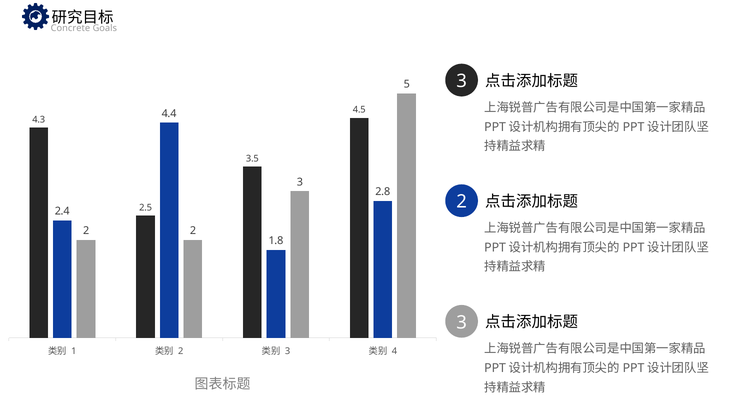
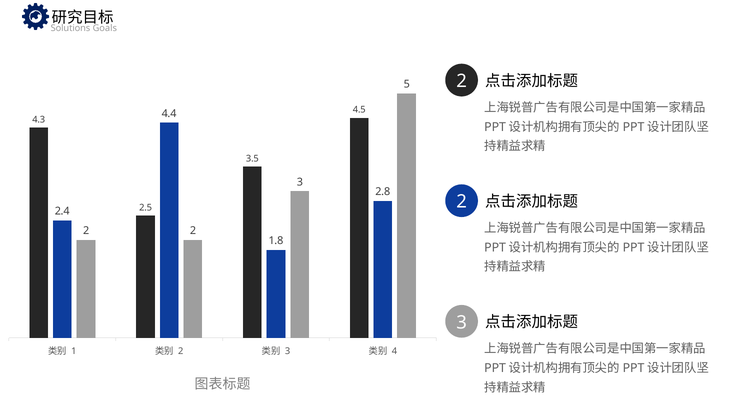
Concrete: Concrete -> Solutions (70, 28)
3: 3 -> 2 (462, 81)
